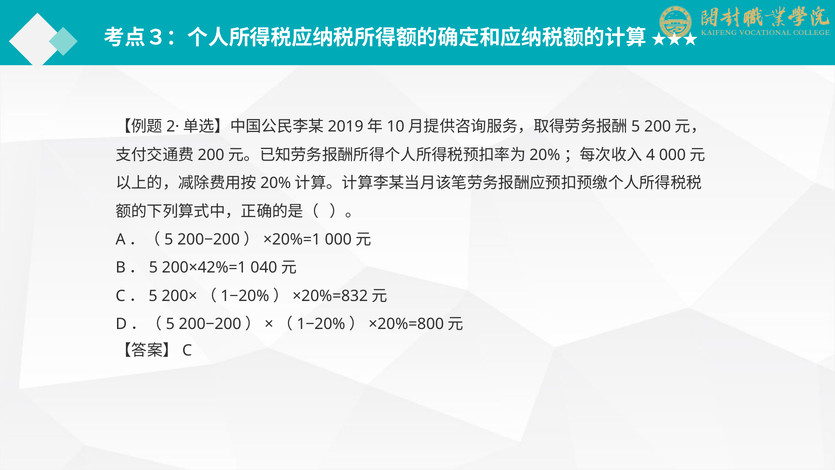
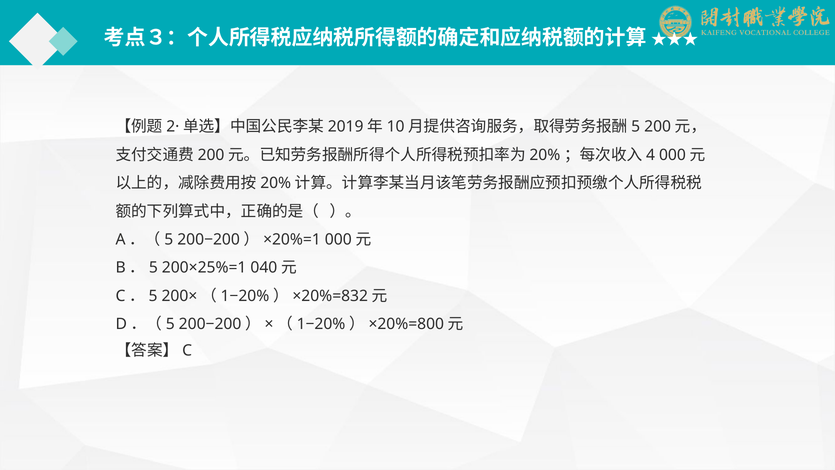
200×42%=1: 200×42%=1 -> 200×25%=1 (204, 268)
